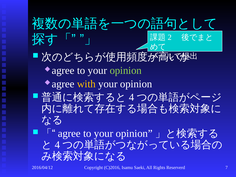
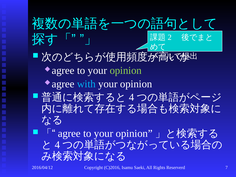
with colour: yellow -> light blue (86, 84)
